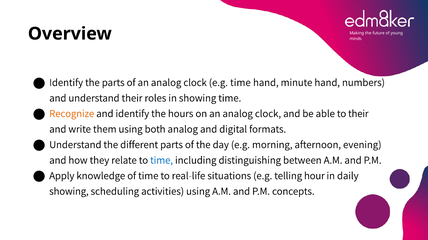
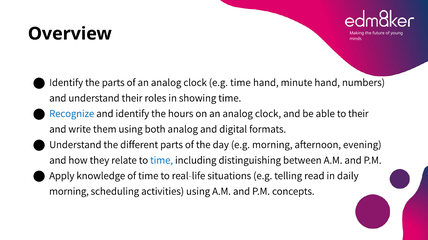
Recognize colour: orange -> blue (72, 114)
hour: hour -> read (314, 176)
showing: showing -> morning (69, 192)
